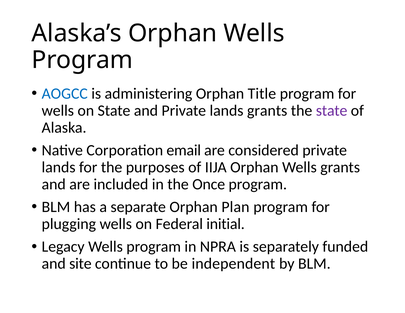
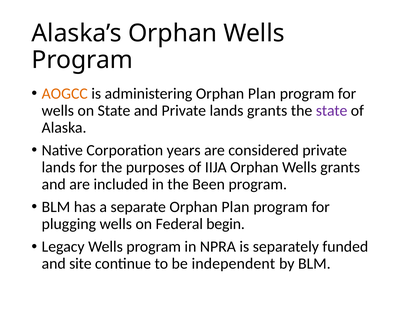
AOGCC colour: blue -> orange (65, 94)
administering Orphan Title: Title -> Plan (262, 94)
email: email -> years (184, 150)
Once: Once -> Been (209, 184)
initial: initial -> begin (226, 224)
